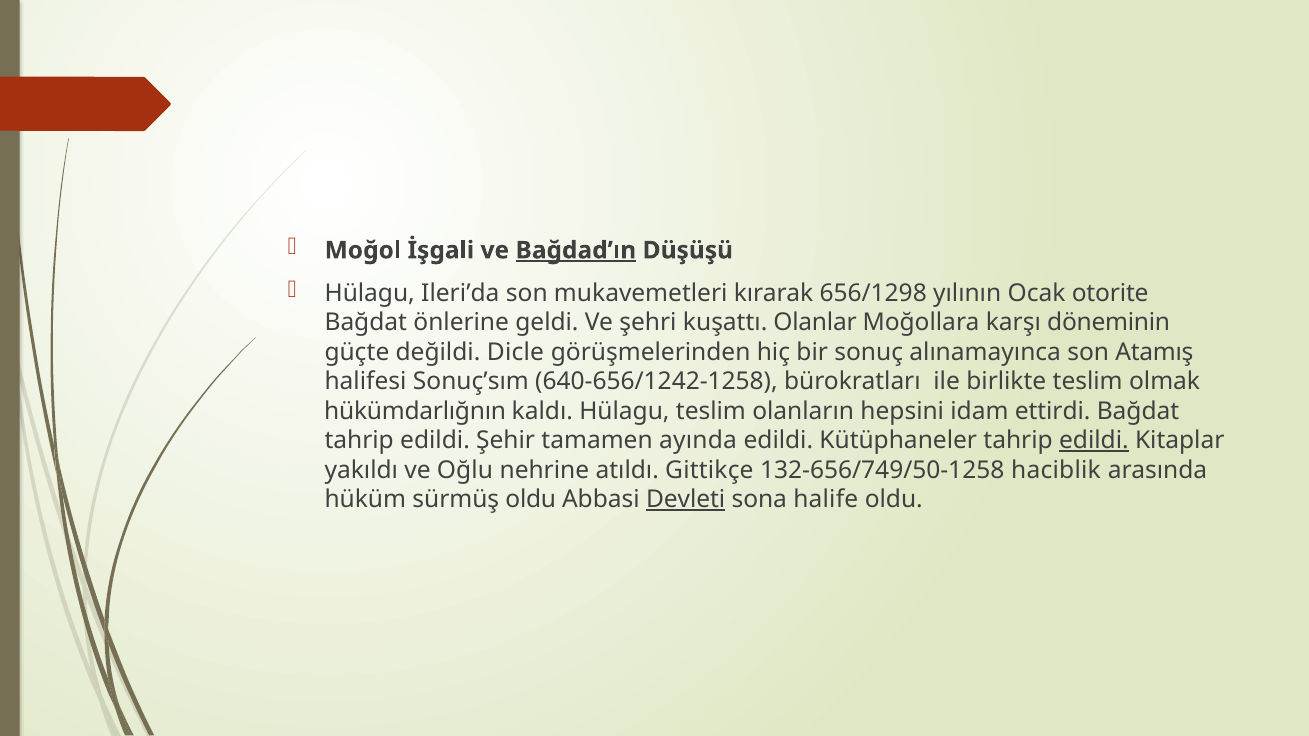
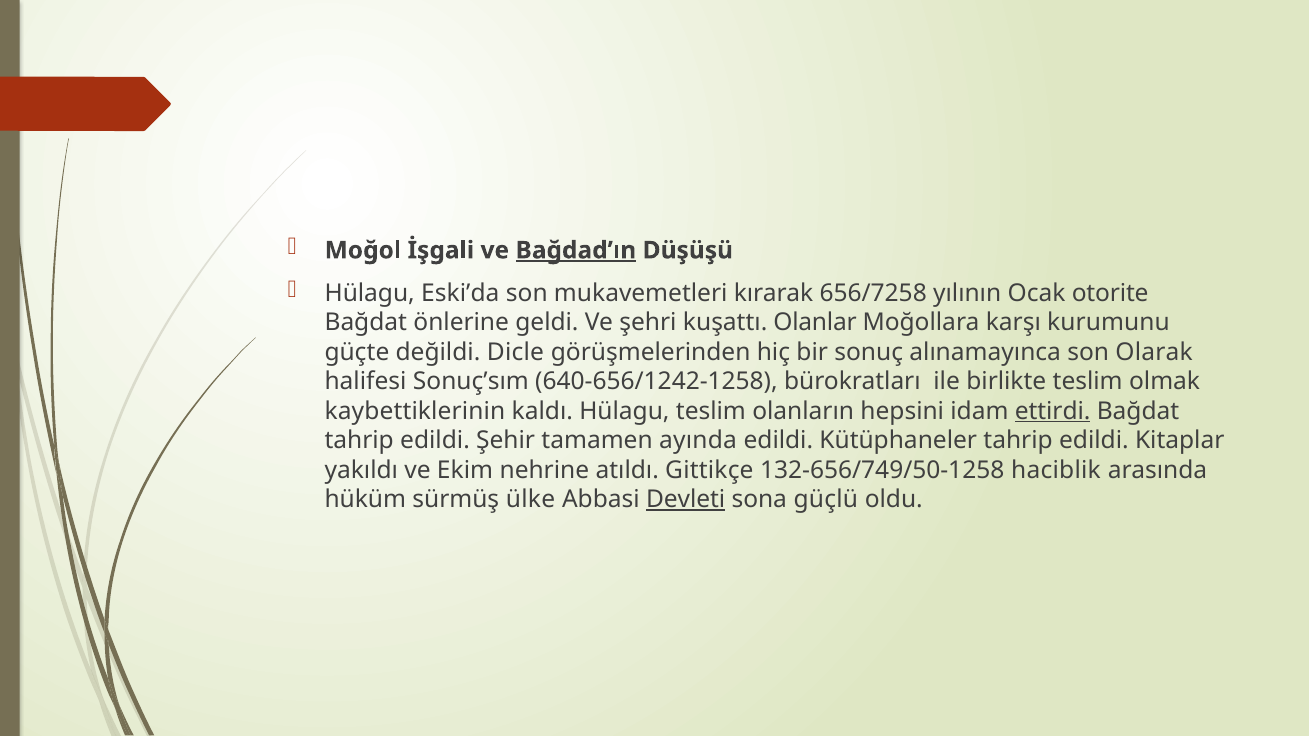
Ileri’da: Ileri’da -> Eski’da (460, 294)
656/1298: 656/1298 -> 656/7258 (873, 294)
döneminin: döneminin -> kurumunu (1108, 323)
Atamış: Atamış -> Olarak (1154, 352)
hükümdarlığnın: hükümdarlığnın -> kaybettiklerinin (415, 411)
ettirdi underline: none -> present (1053, 411)
edildi underline: present -> none (1094, 441)
Oğlu: Oğlu -> Ekim (465, 470)
sürmüş oldu: oldu -> ülke (531, 500)
halife: halife -> güçlü (826, 500)
